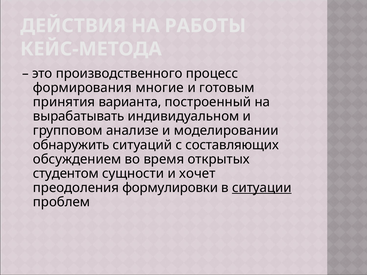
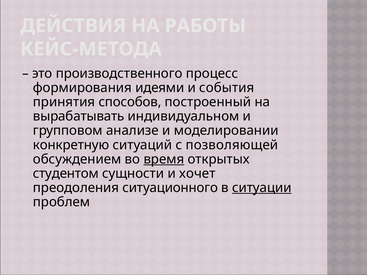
многие: многие -> идеями (160, 88)
готовым: готовым -> события (227, 88)
варианта: варианта -> способов (130, 102)
обнаружить: обнаружить -> конкретную (71, 145)
составляющих: составляющих -> позволяющей (232, 145)
время underline: none -> present (164, 159)
формулировки: формулировки -> ситуационного (170, 188)
